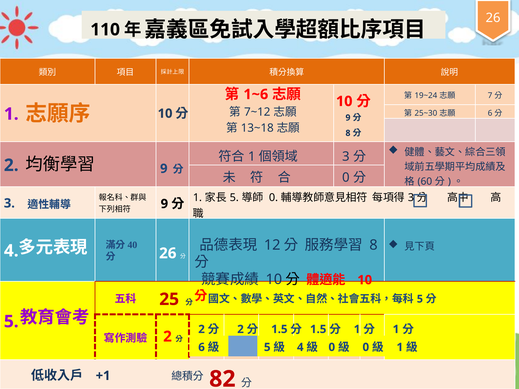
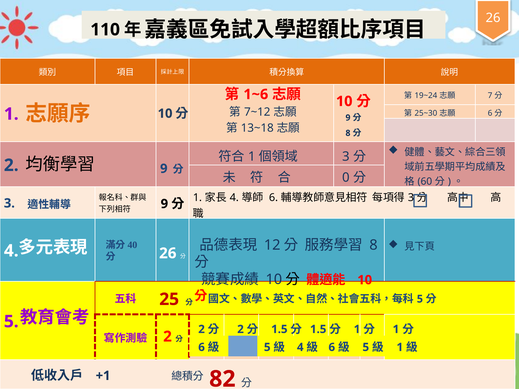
5: 5 -> 4 (234, 198)
0: 0 -> 6 (273, 198)
0: 0 -> 6 (332, 347)
0: 0 -> 5 (366, 347)
